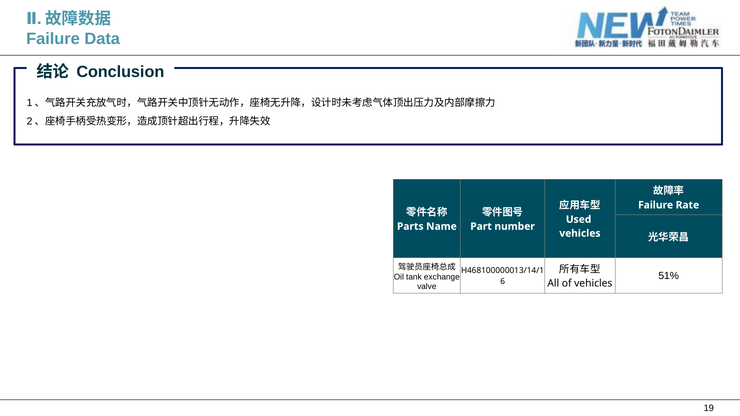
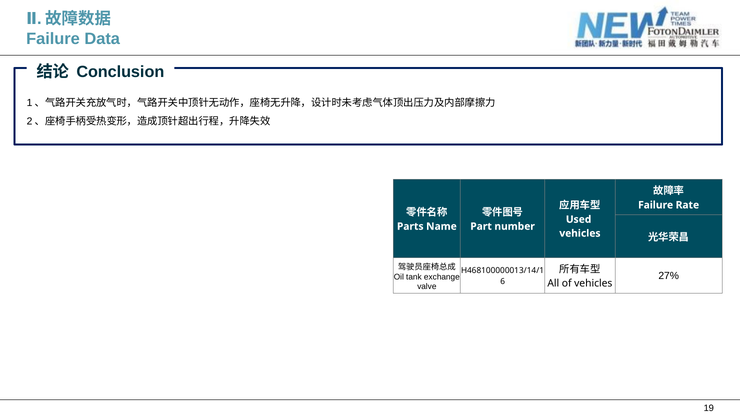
51%: 51% -> 27% (669, 276)
